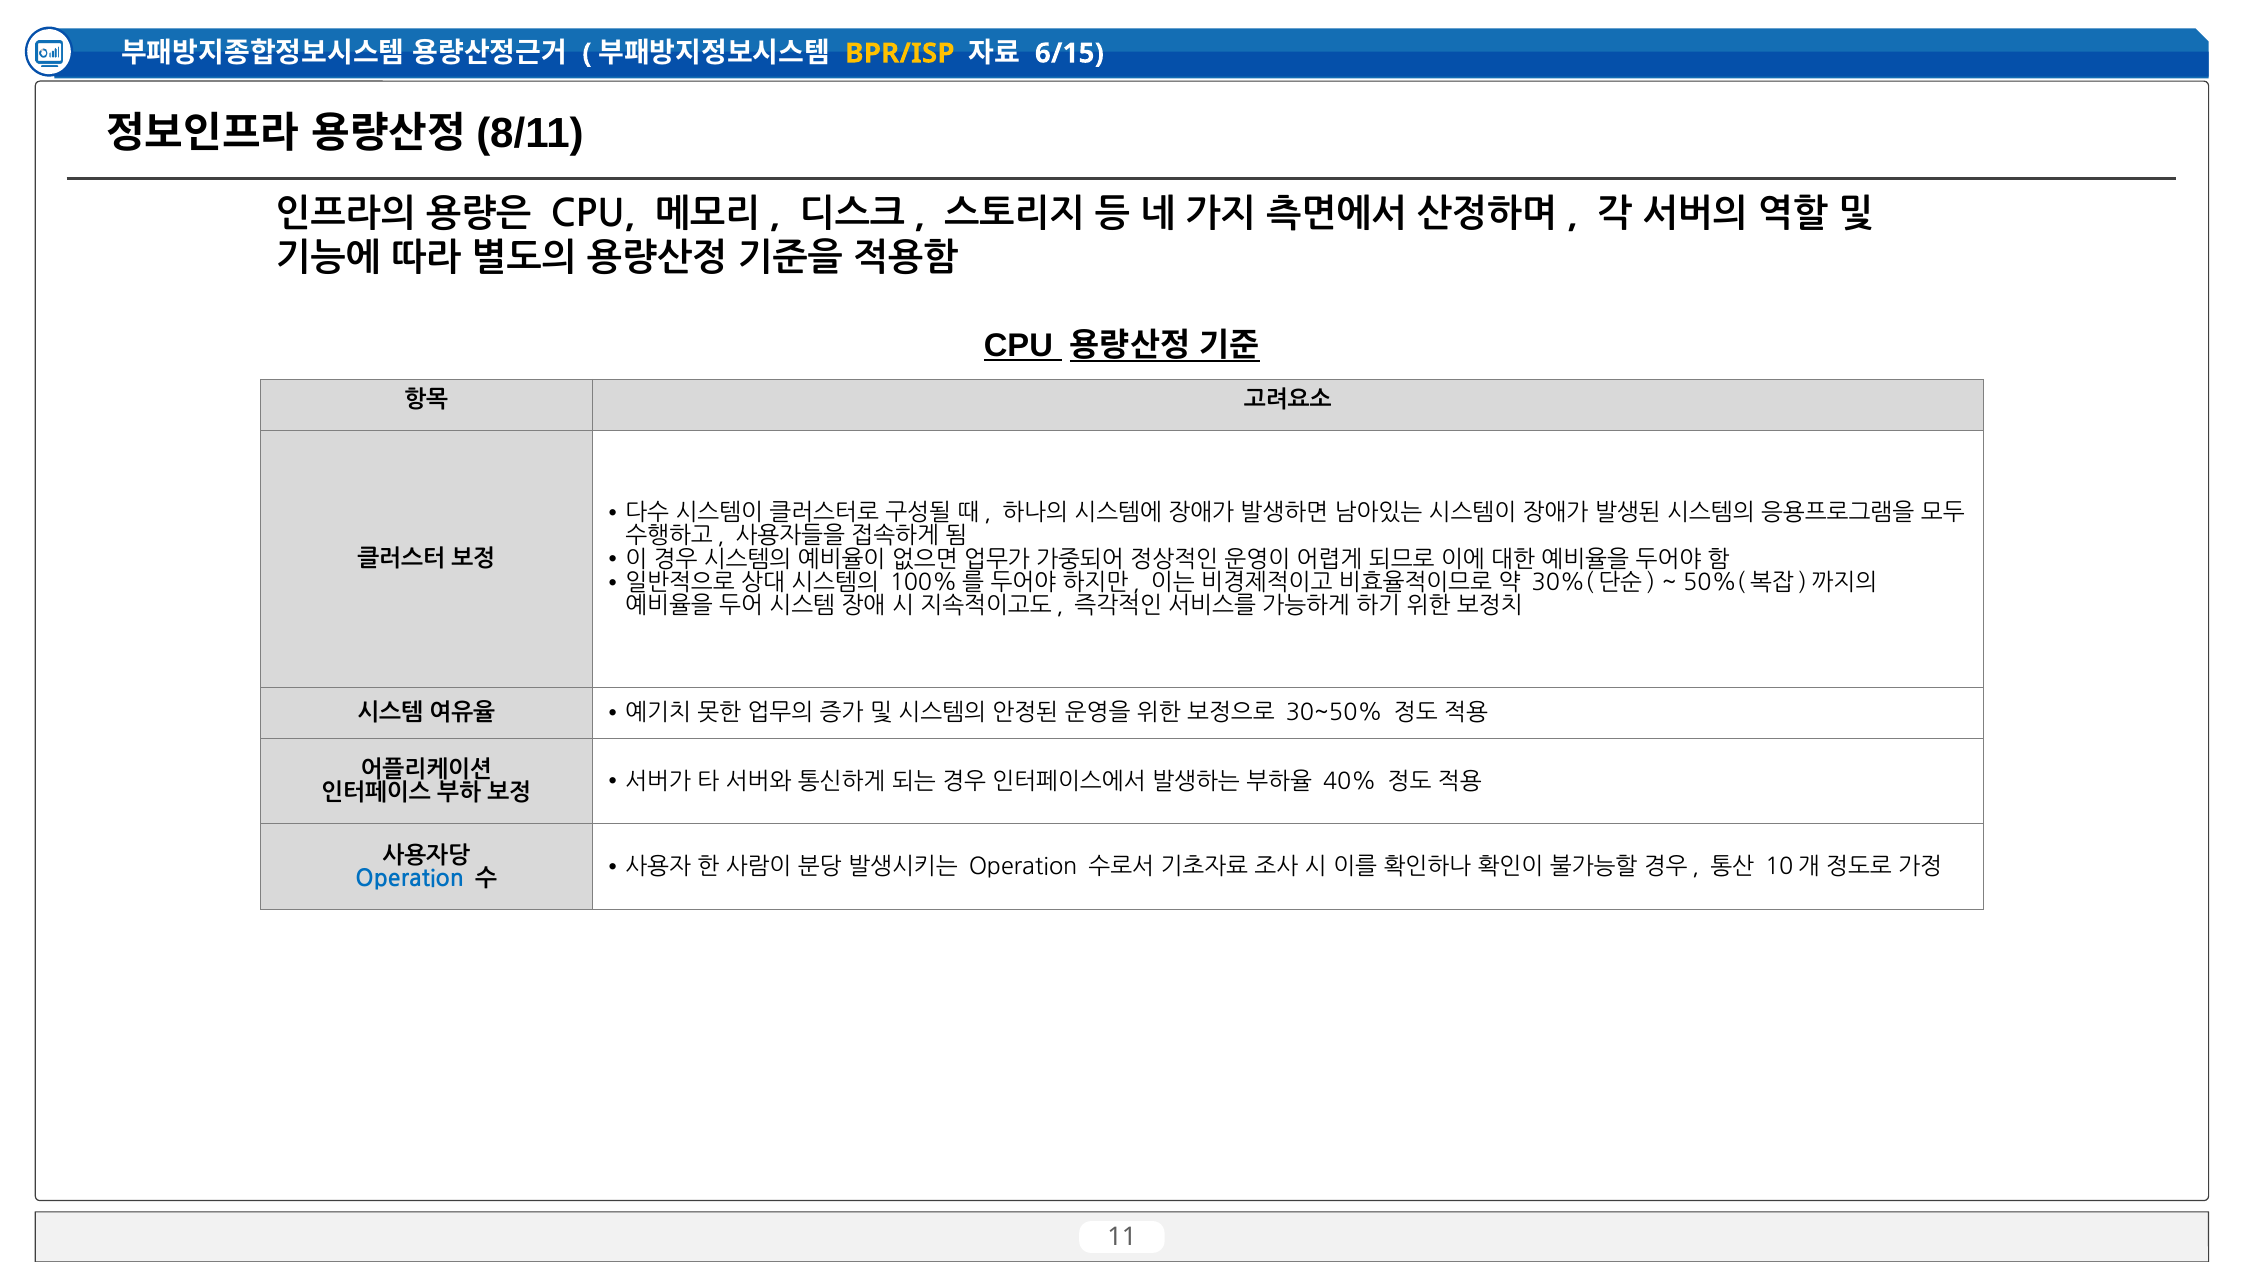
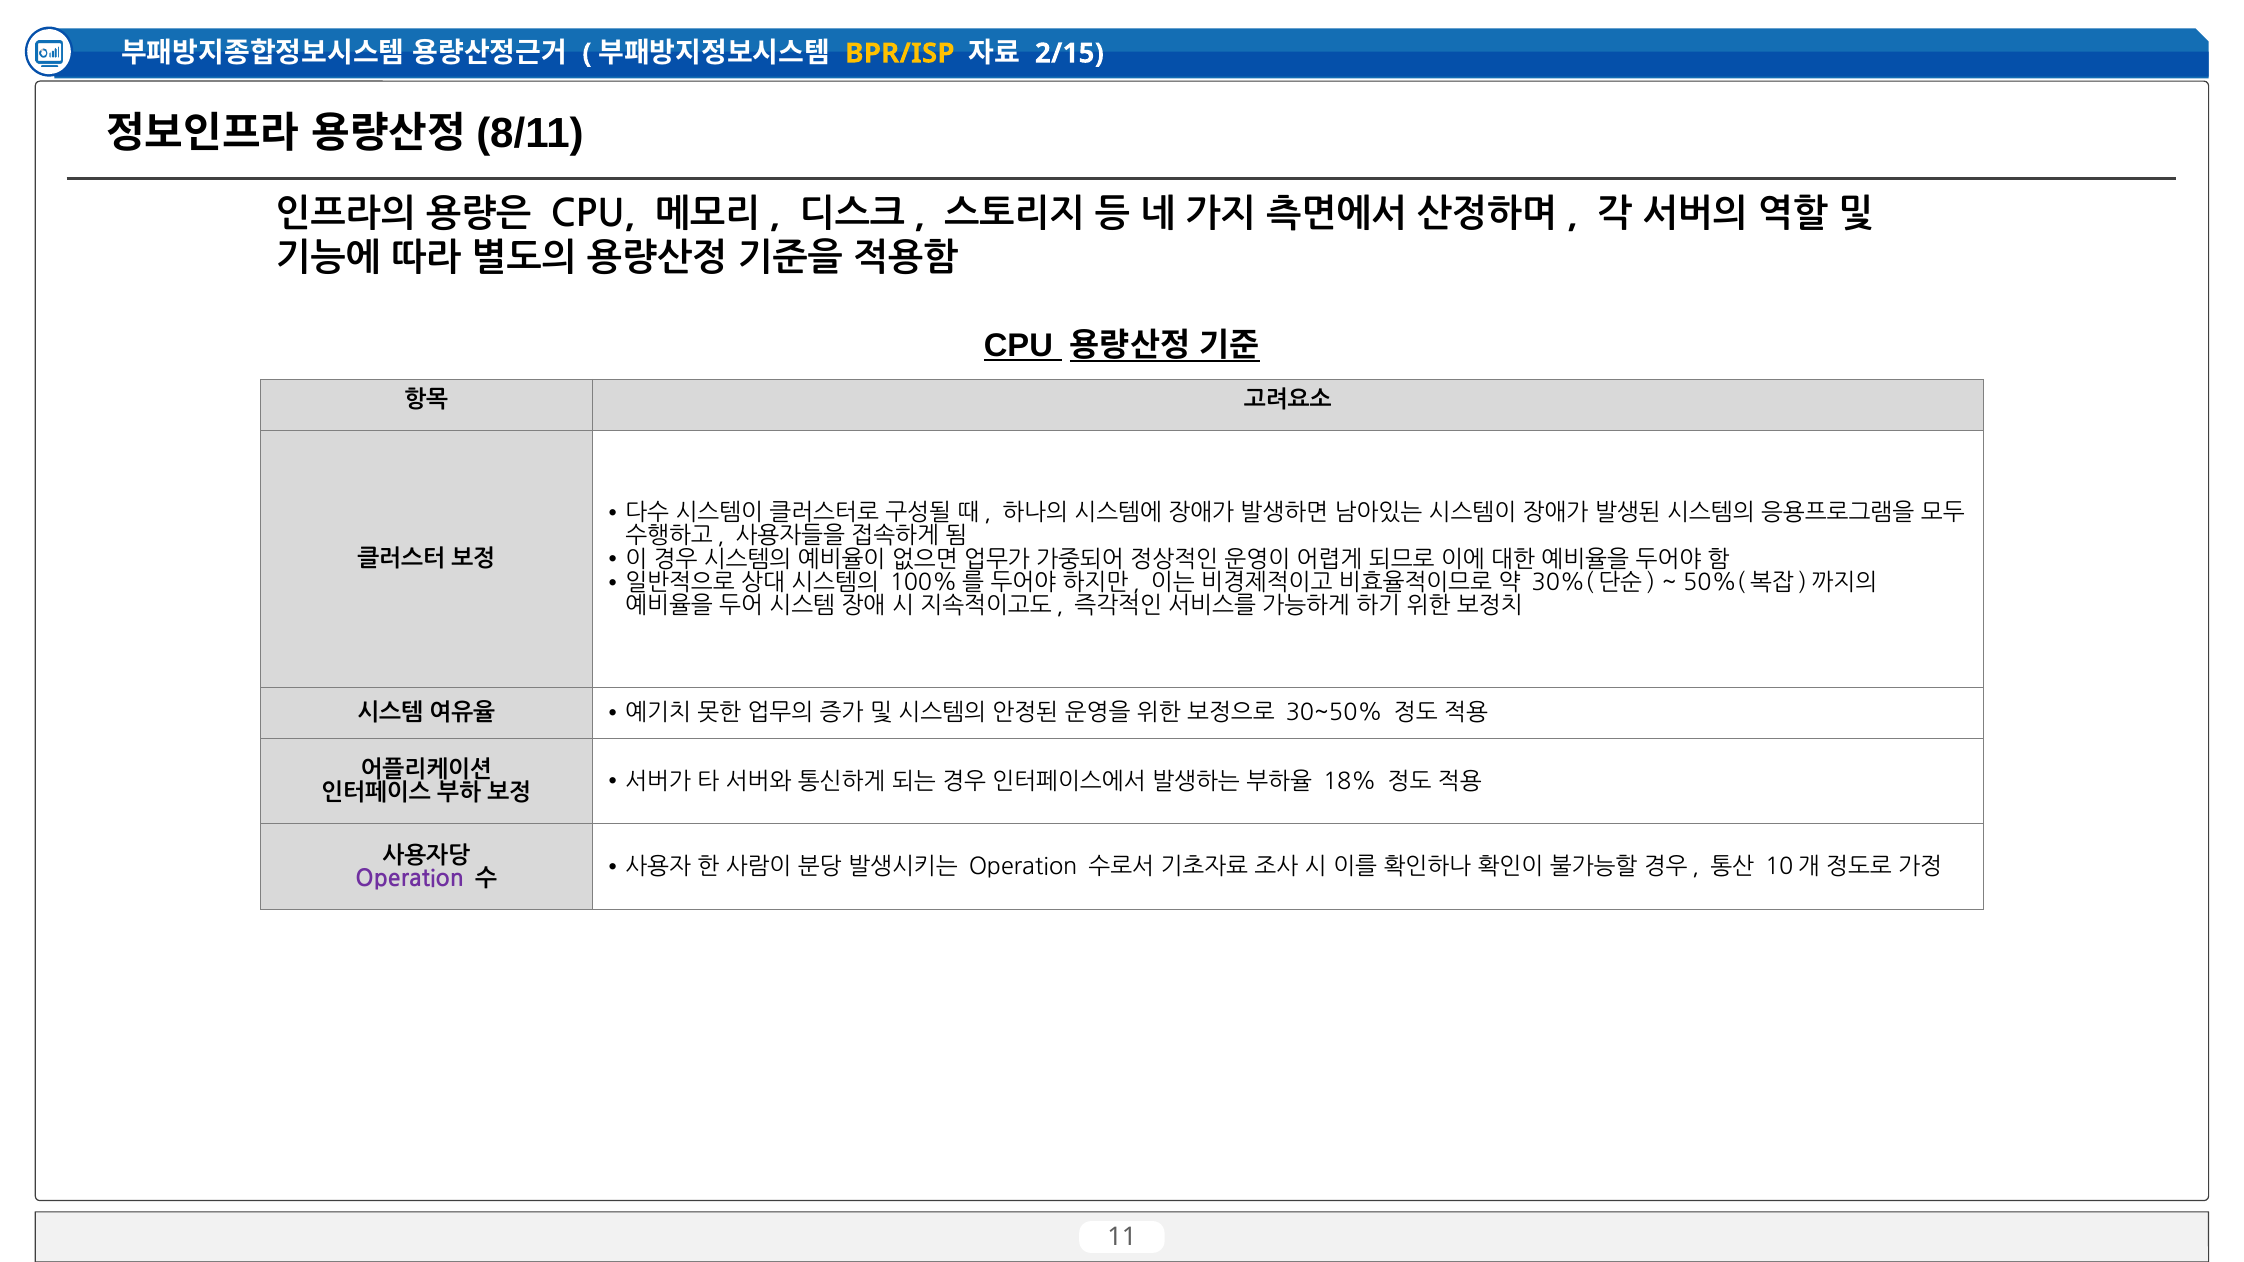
6/15: 6/15 -> 2/15 (1069, 53)
40%: 40% -> 18% (1350, 782)
Operation colour: blue -> purple (410, 878)
